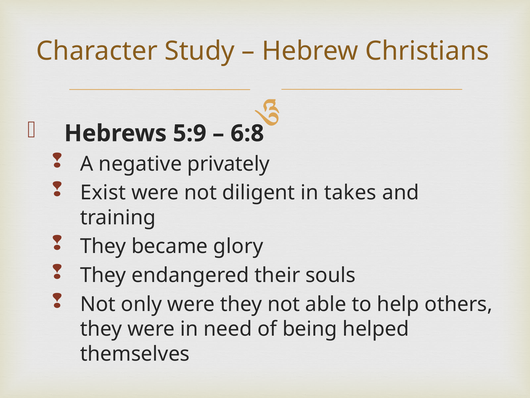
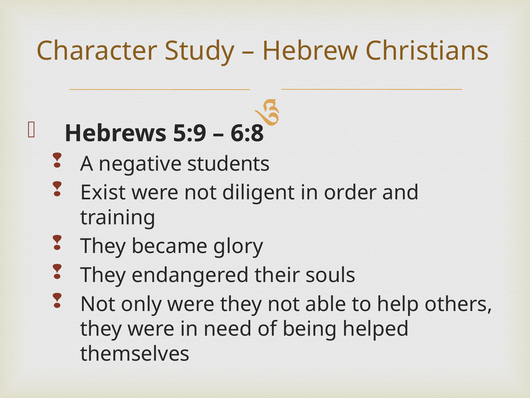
privately: privately -> students (229, 164)
takes: takes -> order (350, 193)
